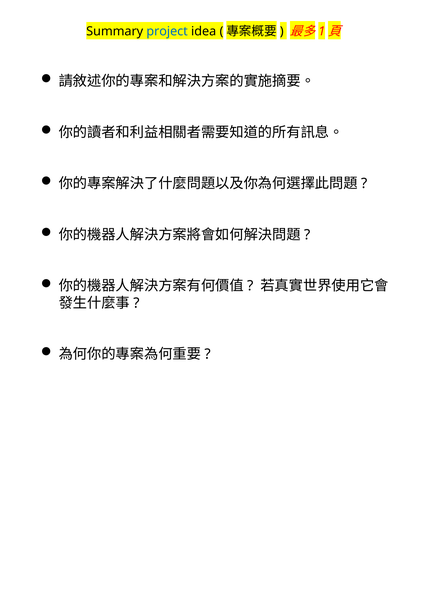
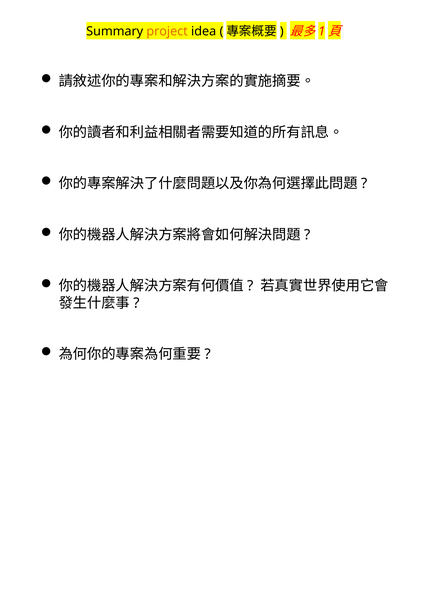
project colour: blue -> orange (167, 31)
